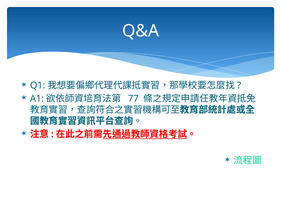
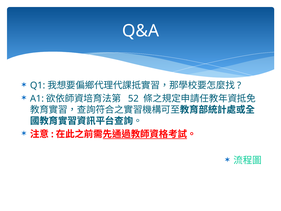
77: 77 -> 52 (133, 98)
